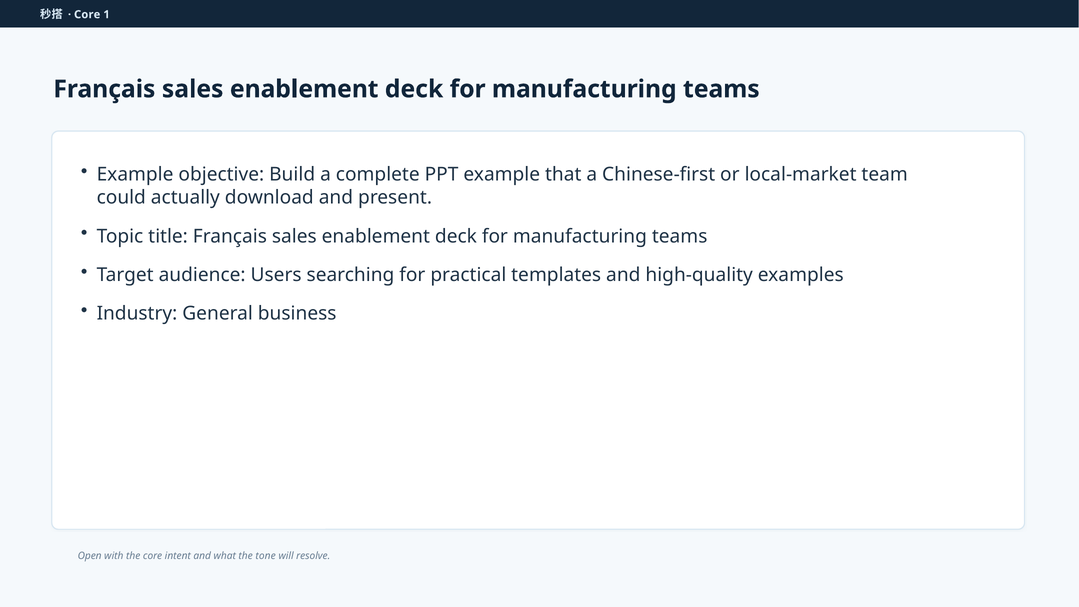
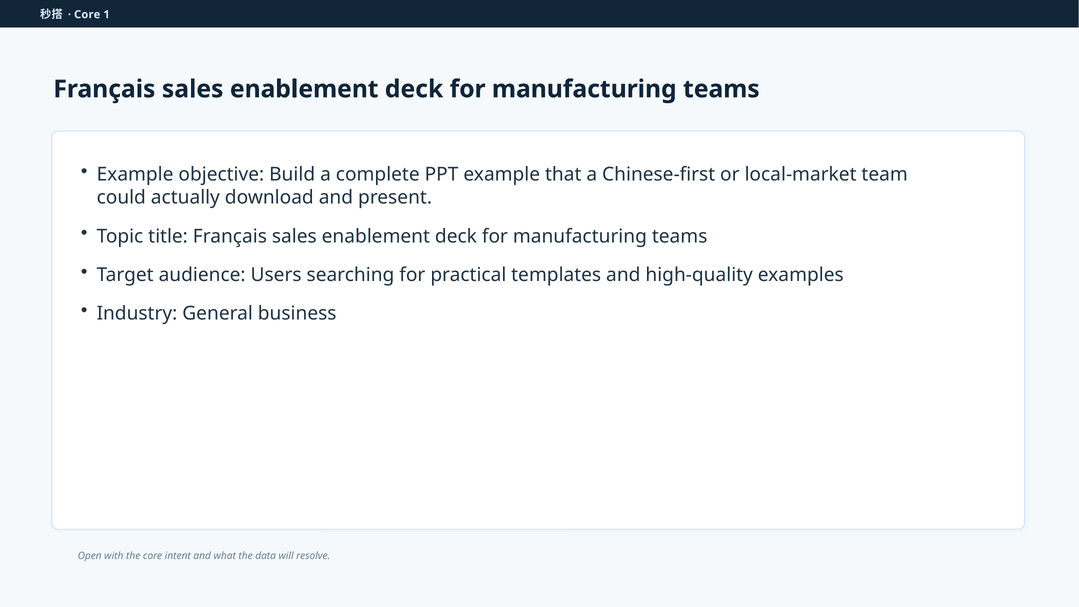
tone: tone -> data (266, 556)
